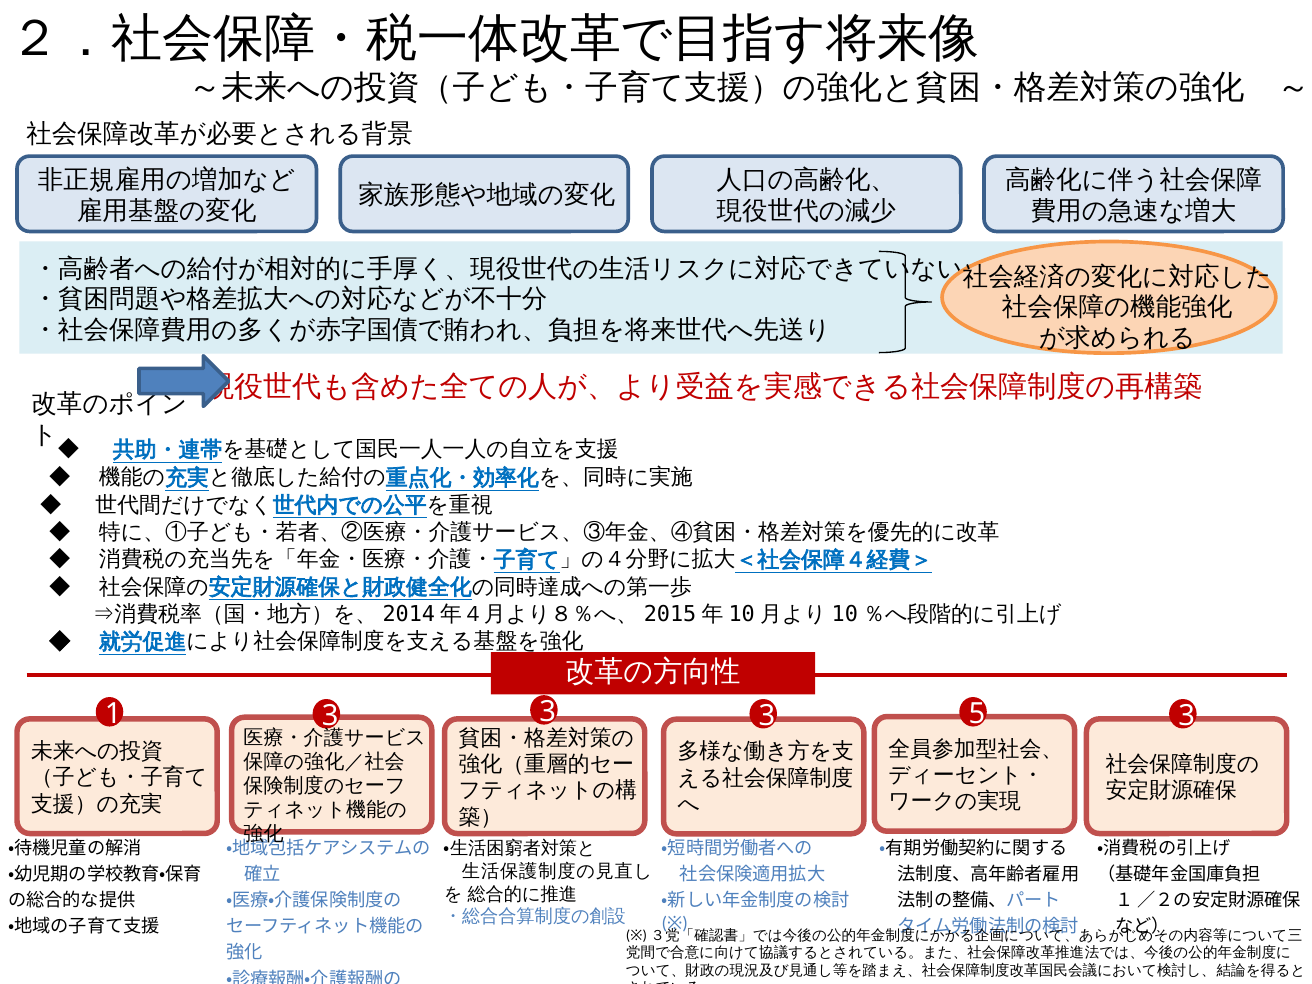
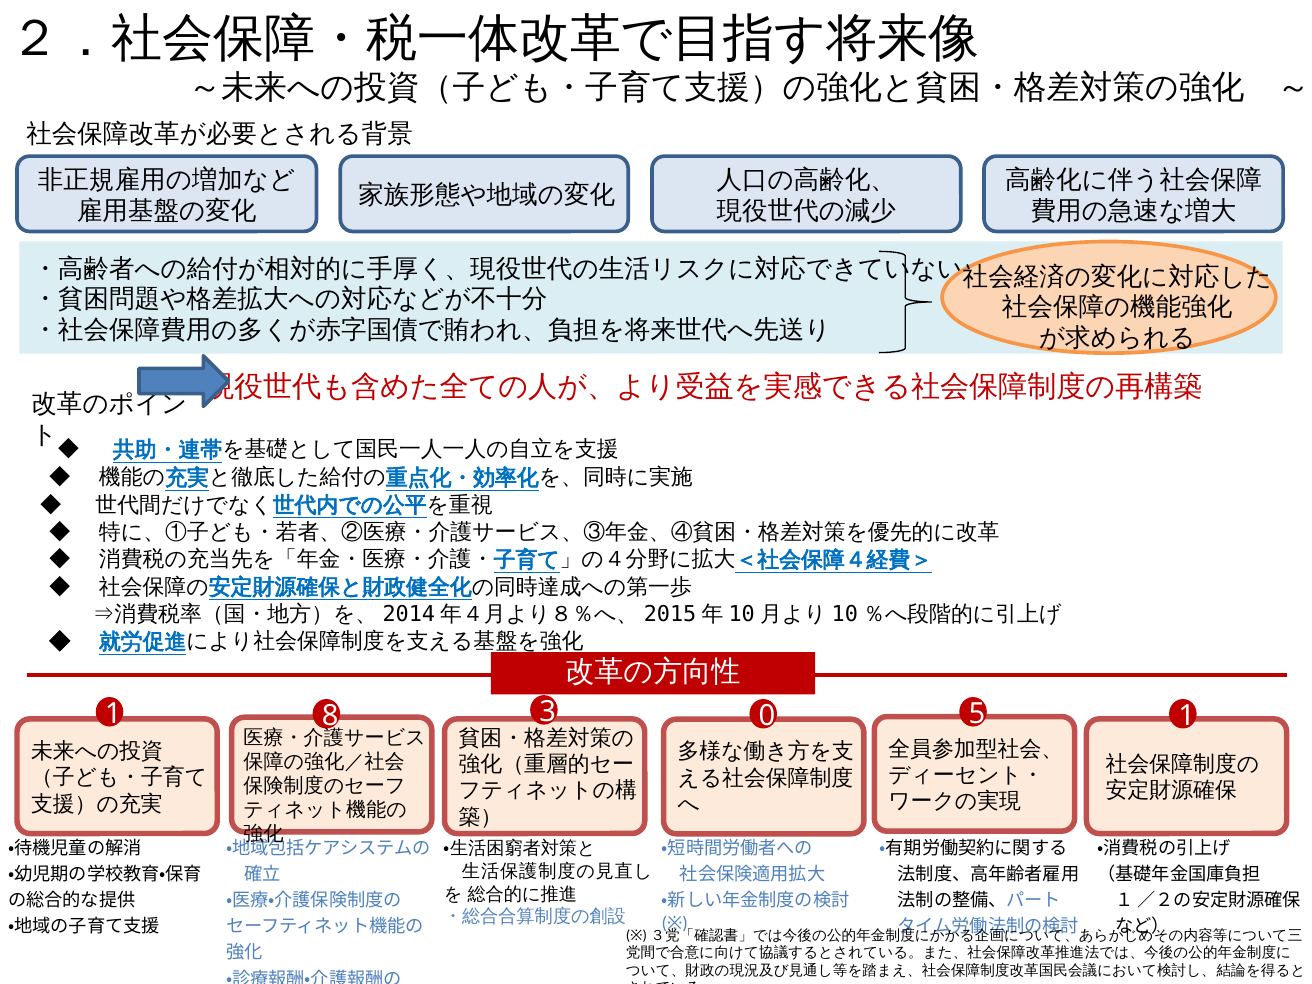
1 3: 3 -> 8 (330, 716)
3: 3 -> 0 (767, 716)
5 3: 3 -> 1 (1187, 716)
